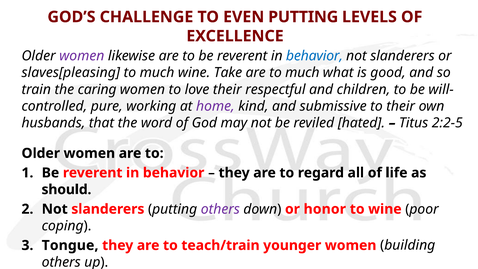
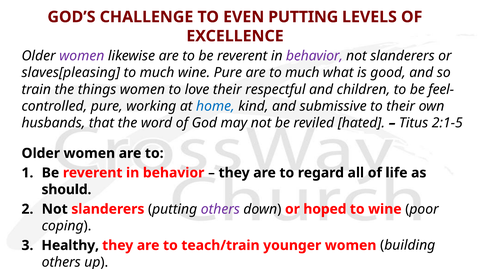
behavior colour: blue -> purple (314, 56)
wine Take: Take -> Pure (228, 73)
caring: caring -> things (97, 89)
will-: will- -> feel- (441, 89)
home colour: purple -> blue (215, 106)
2:2-5: 2:2-5 -> 2:1-5 (447, 123)
honor: honor -> hoped (325, 209)
Tongue: Tongue -> Healthy (70, 245)
